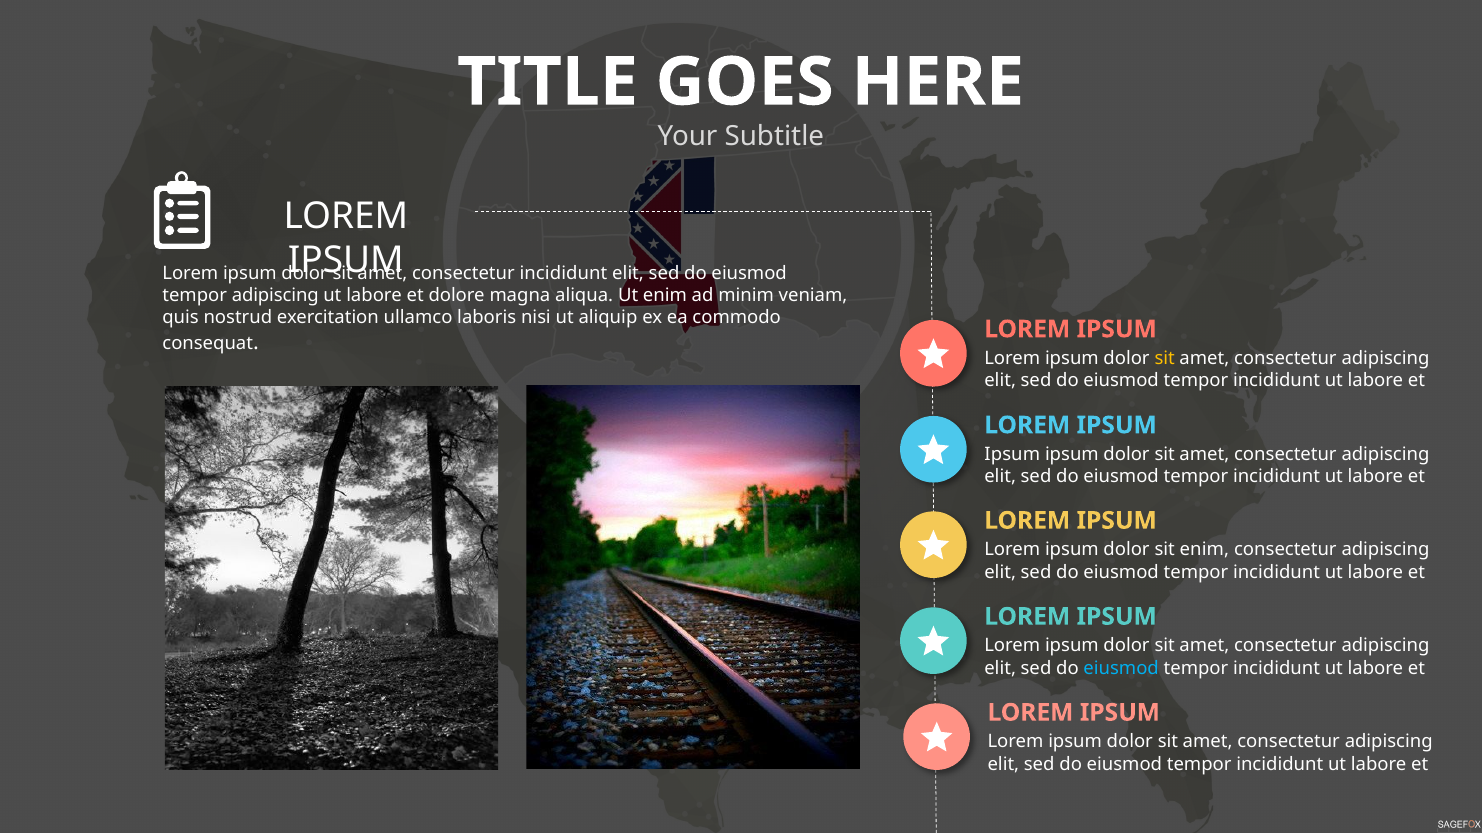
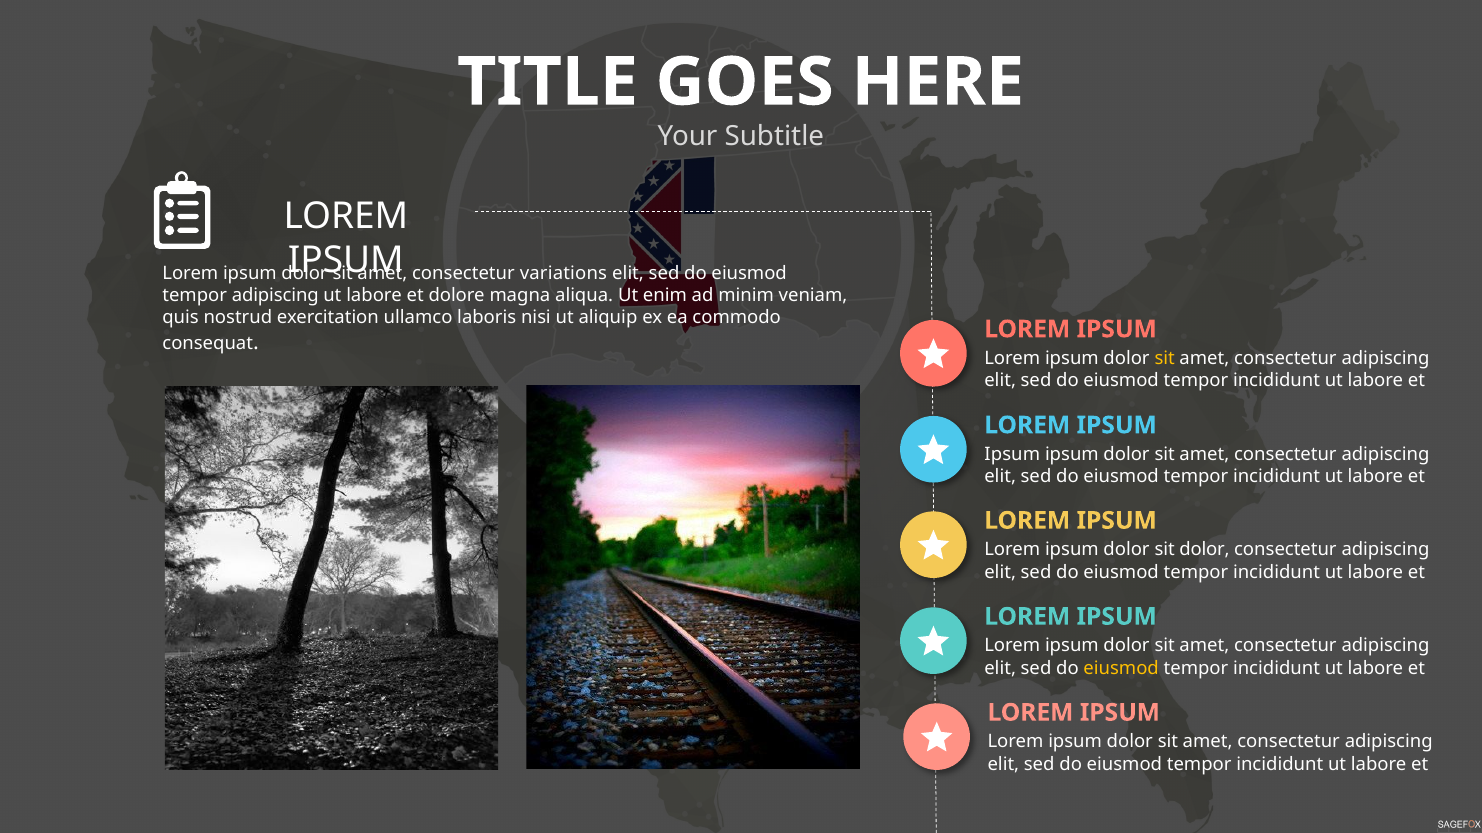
consectetur incididunt: incididunt -> variations (563, 273)
sit enim: enim -> dolor (1205, 550)
eiusmod colour: light blue -> yellow (1121, 668)
